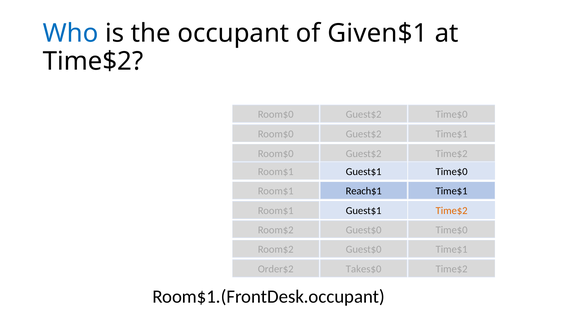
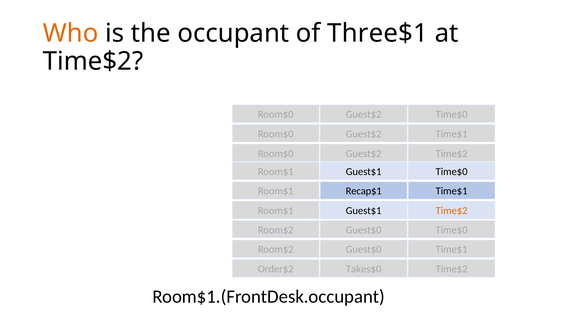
Who colour: blue -> orange (71, 33)
Given$1: Given$1 -> Three$1 (378, 33)
Reach$1: Reach$1 -> Recap$1 (364, 191)
